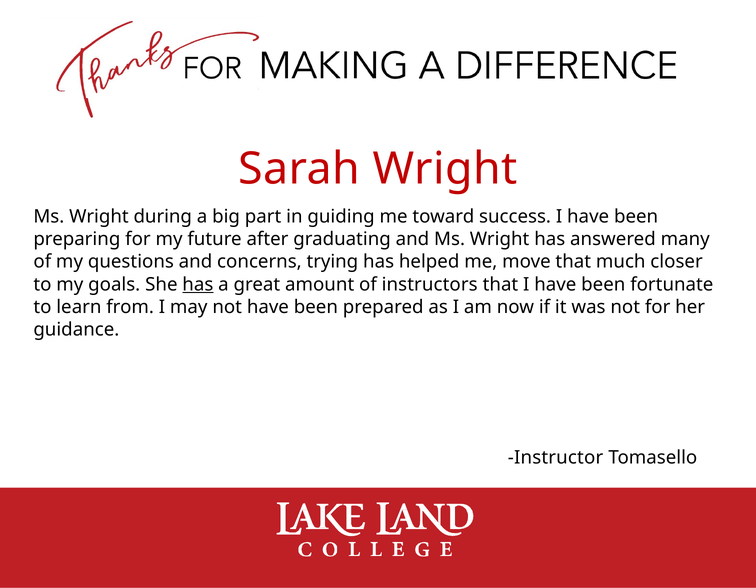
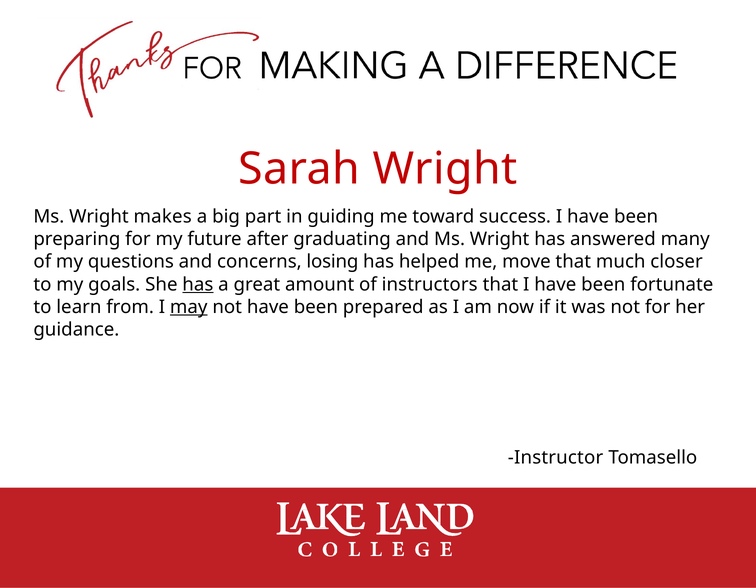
during: during -> makes (163, 217)
trying: trying -> losing (332, 262)
may underline: none -> present (189, 307)
